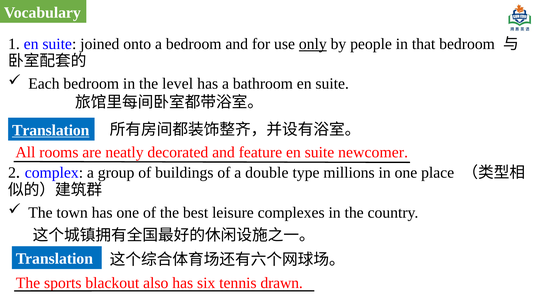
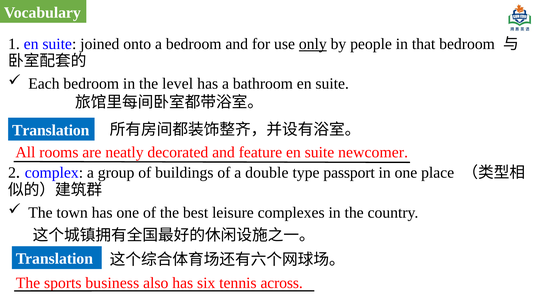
Translation underline: present -> none (51, 130)
millions: millions -> passport (349, 172)
blackout: blackout -> business (112, 282)
drawn: drawn -> across (282, 282)
